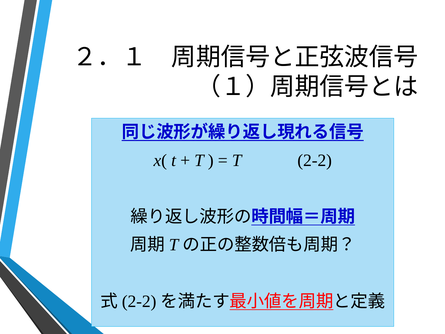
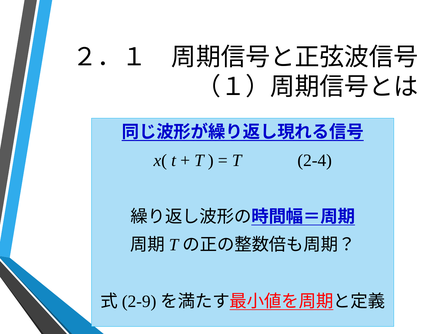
T 2-2: 2-2 -> 2-4 (315, 160)
2-2: 2-2 -> 2-9 (139, 301)
